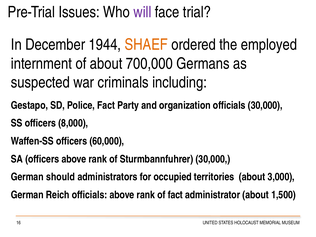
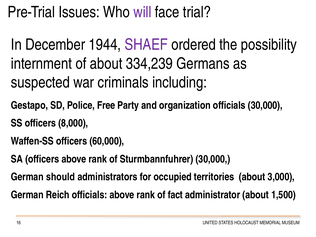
SHAEF colour: orange -> purple (146, 45)
employed: employed -> possibility (269, 45)
700,000: 700,000 -> 334,239 (149, 64)
Police Fact: Fact -> Free (106, 105)
